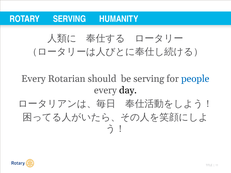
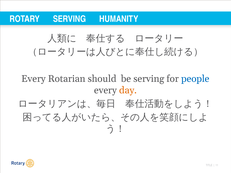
day colour: black -> orange (128, 90)
